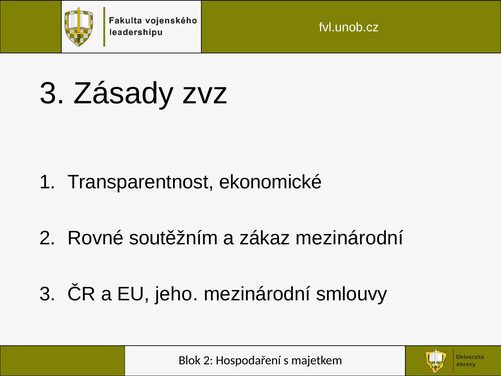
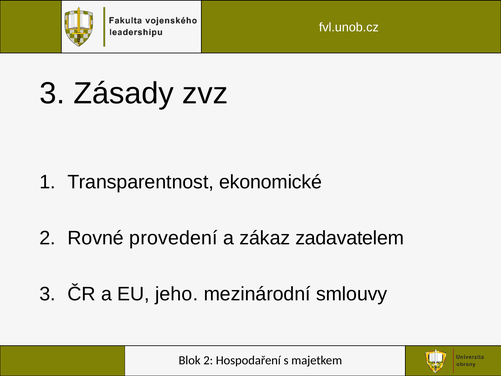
soutěžním: soutěžním -> provedení (173, 238)
zákaz mezinárodní: mezinárodní -> zadavatelem (350, 238)
